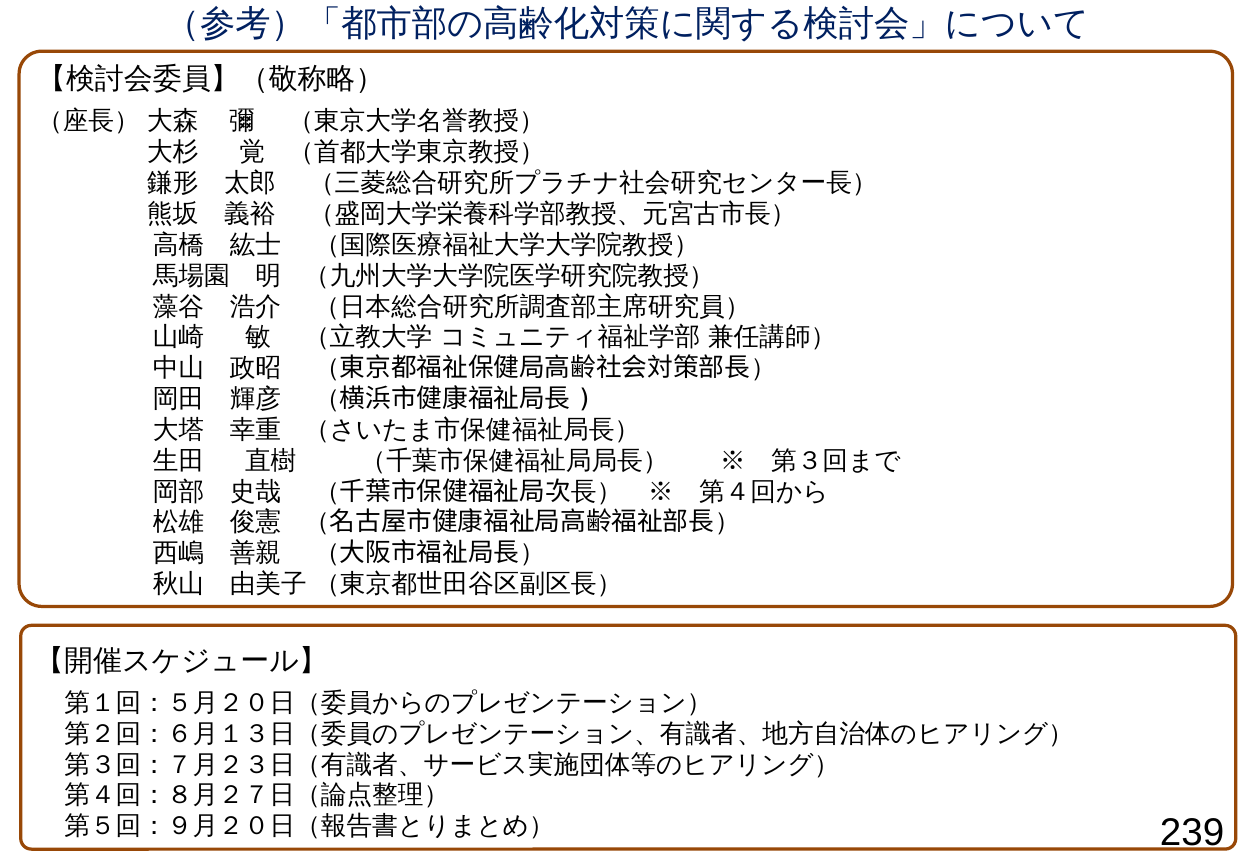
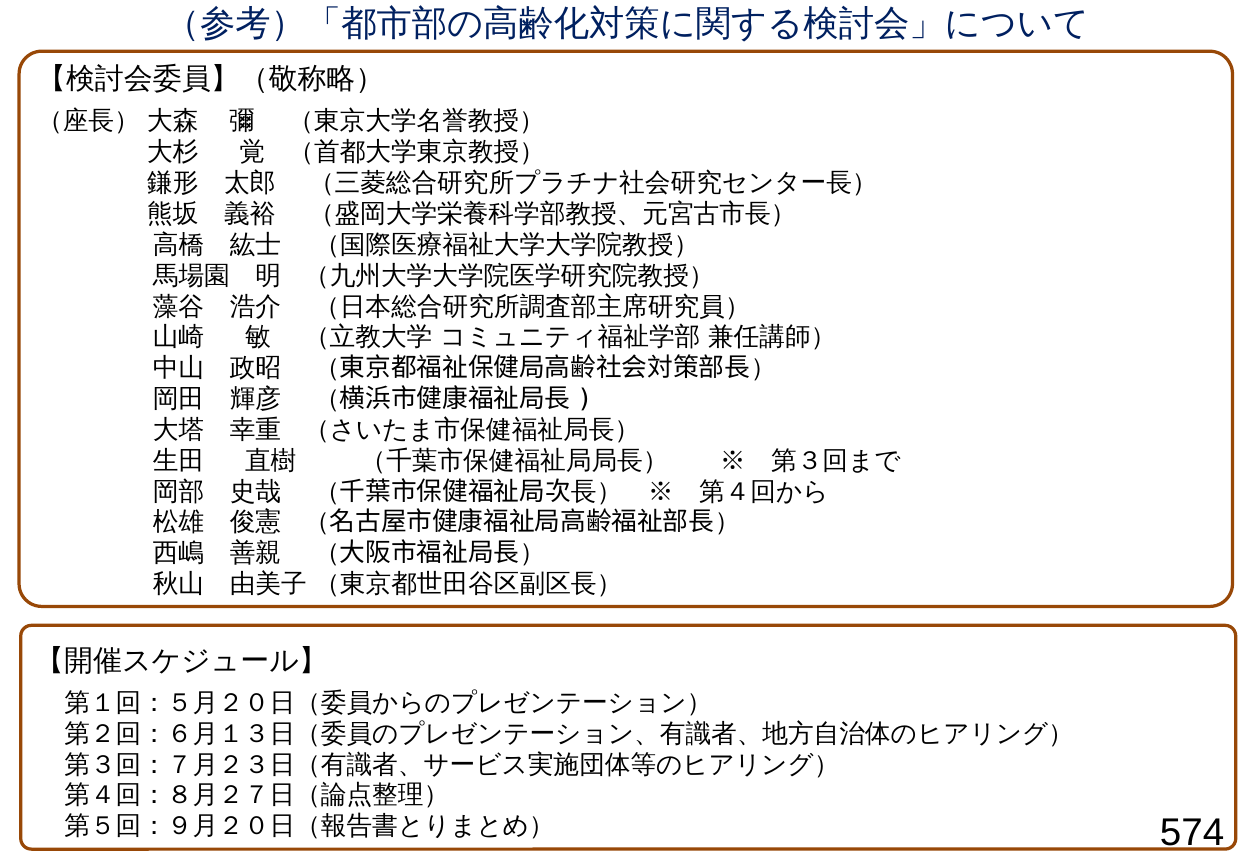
239: 239 -> 574 (1192, 833)
